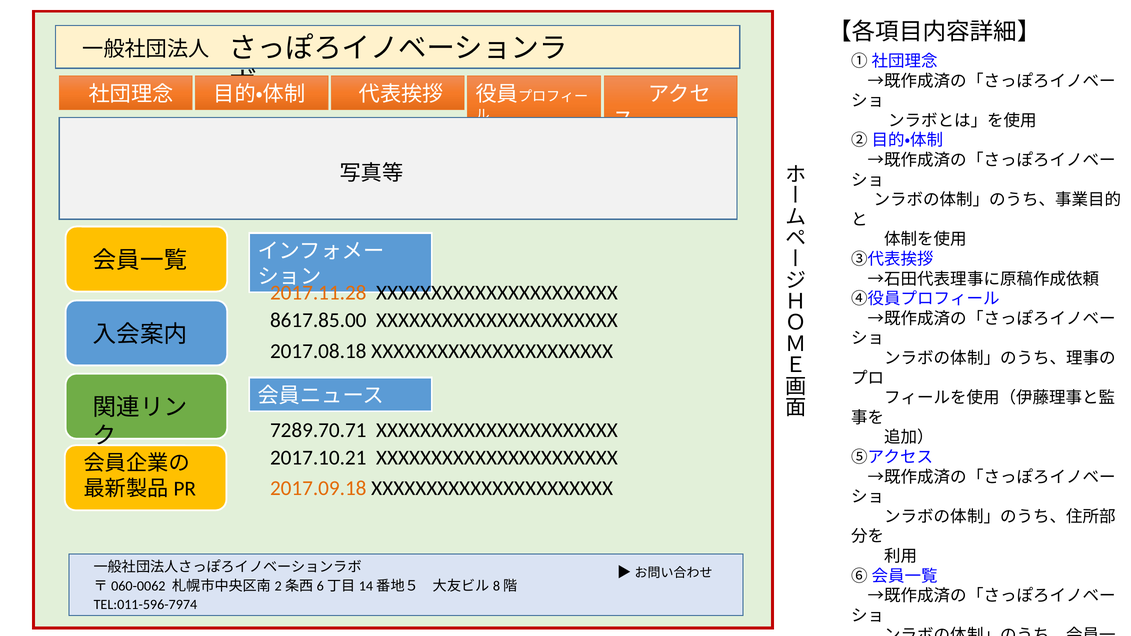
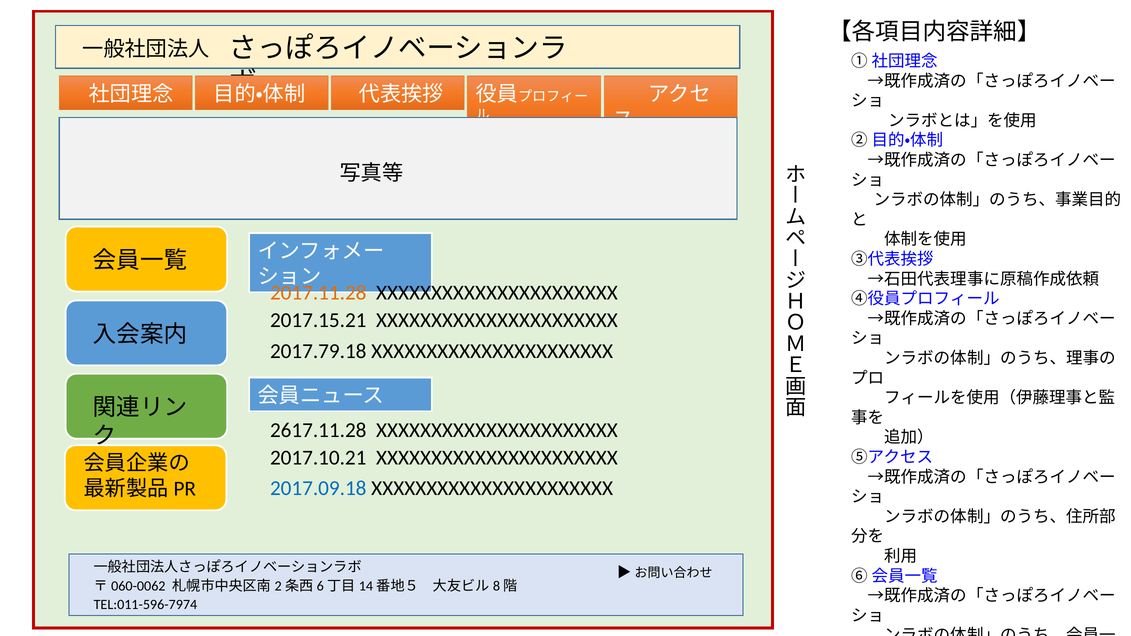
8617.85.00: 8617.85.00 -> 2017.15.21 (318, 320)
2017.08.18: 2017.08.18 -> 2017.79.18 (318, 351)
7289.70.71: 7289.70.71 -> 2617.11.28 (318, 430)
2017.09.18 colour: orange -> blue (318, 489)
